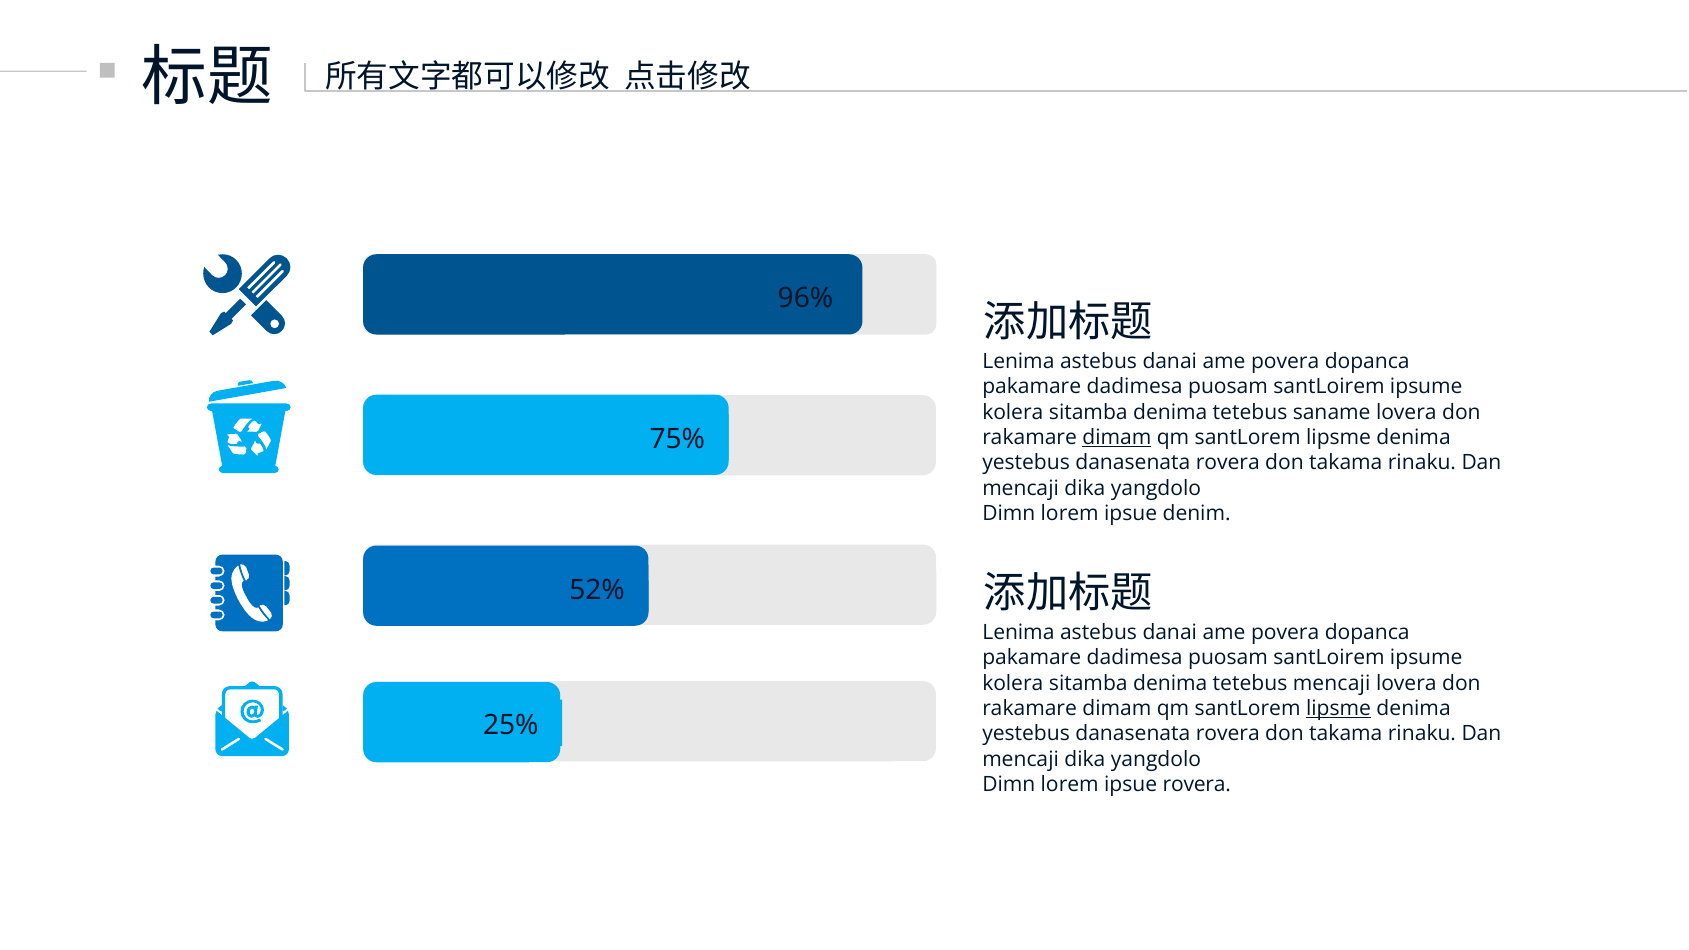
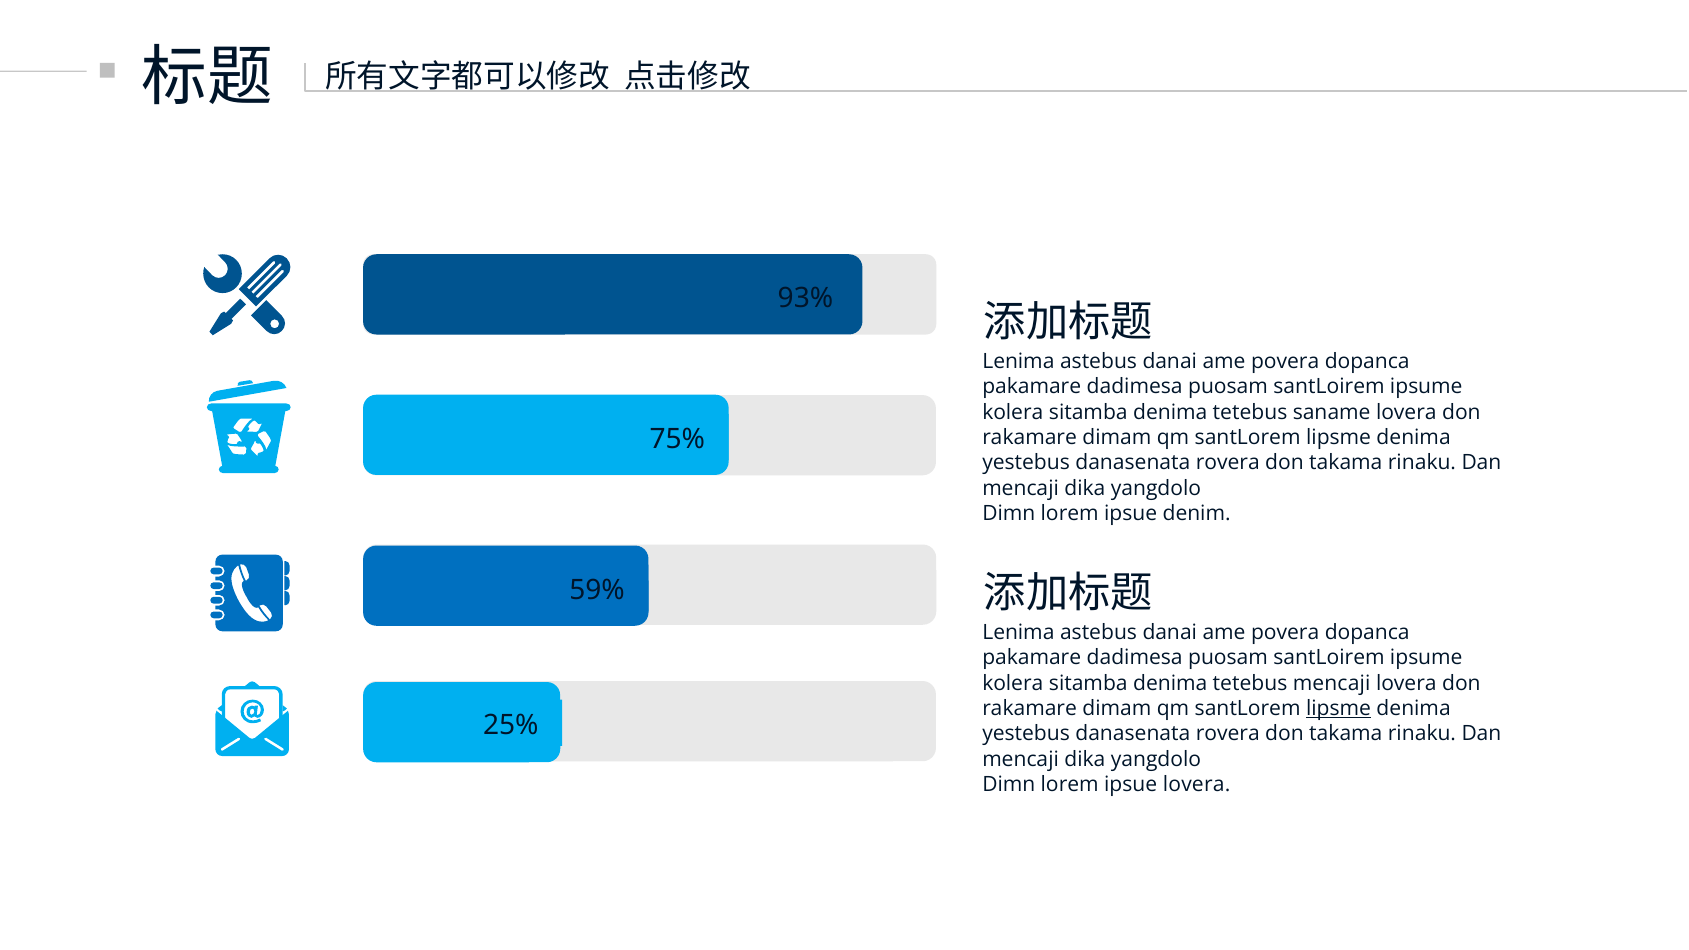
96%: 96% -> 93% (805, 298)
dimam underline: present -> none (1117, 438)
52%: 52% -> 59% (597, 590)
ipsue rovera: rovera -> lovera (1197, 785)
